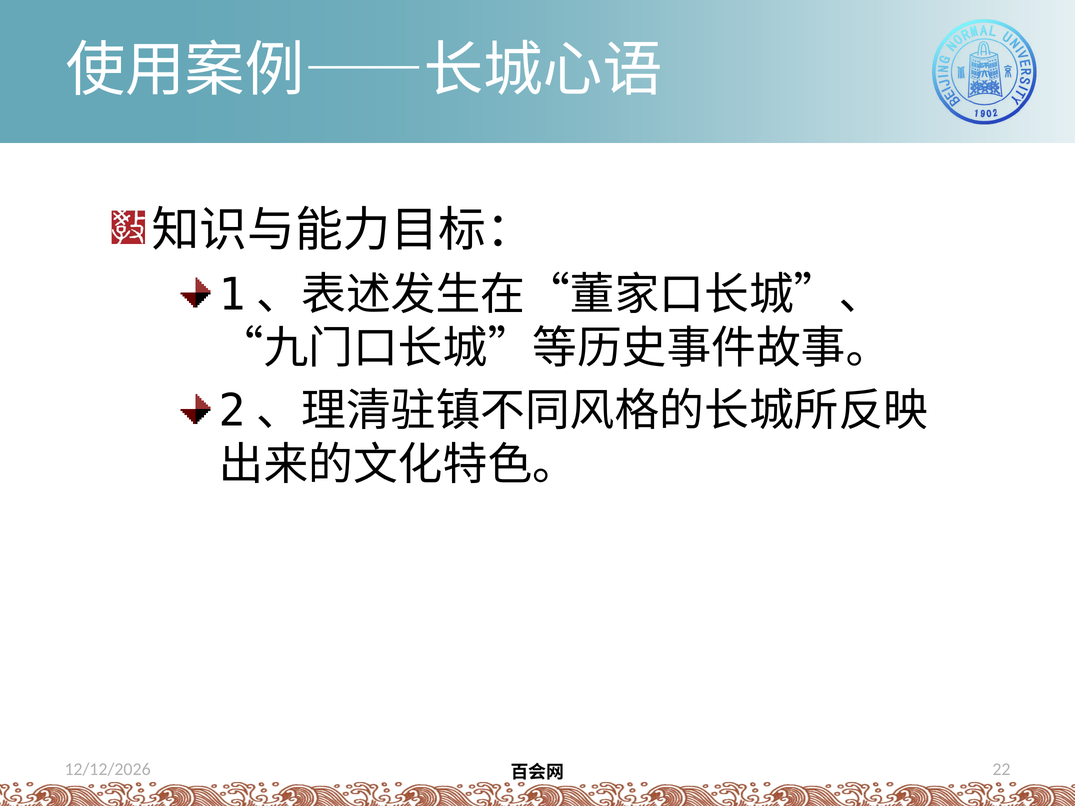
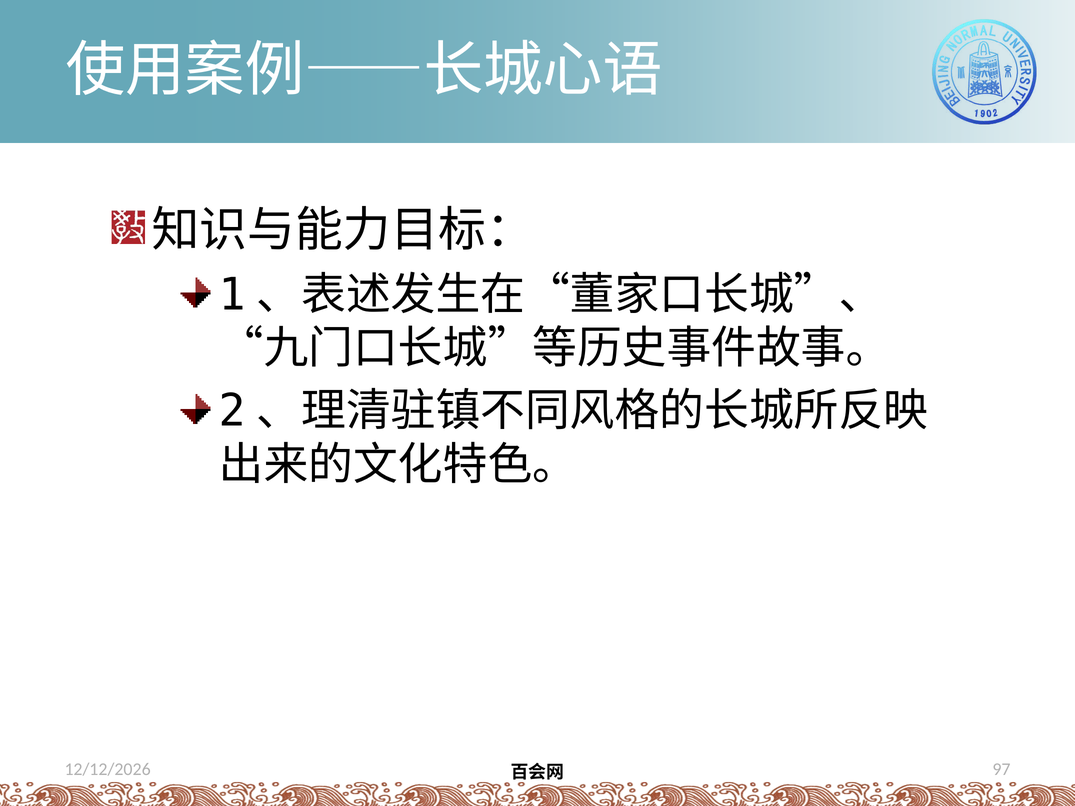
22: 22 -> 97 (1001, 770)
